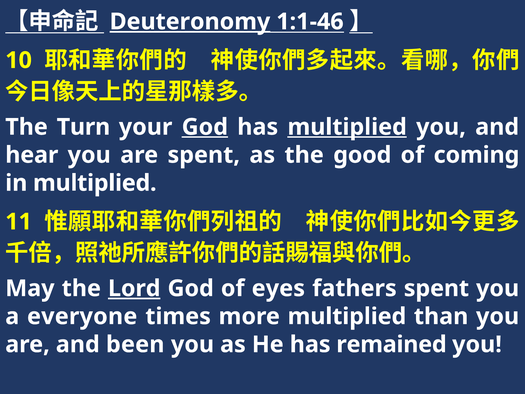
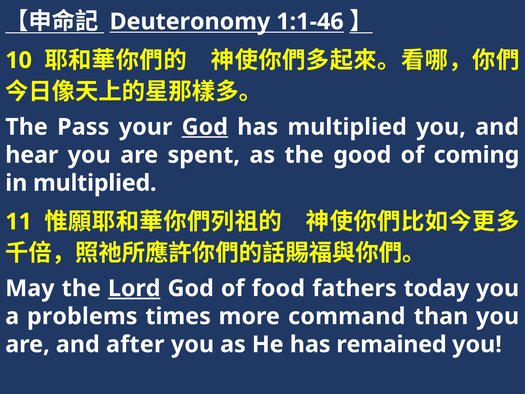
Deuteronomy underline: present -> none (190, 22)
Turn: Turn -> Pass (83, 127)
multiplied underline: present -> none (347, 127)
eyes: eyes -> food (278, 288)
fathers spent: spent -> today (437, 288)
everyone: everyone -> problems (82, 316)
more multiplied: multiplied -> command (347, 316)
been: been -> after (135, 344)
